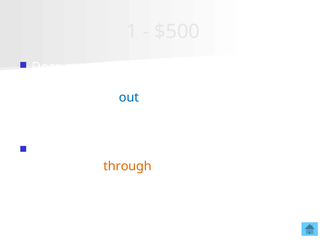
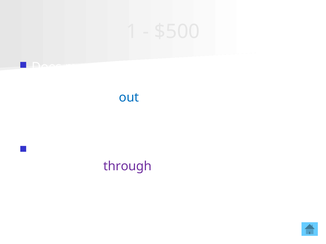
through colour: orange -> purple (128, 167)
